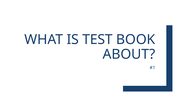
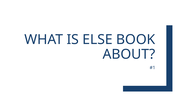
TEST: TEST -> ELSE (97, 40)
